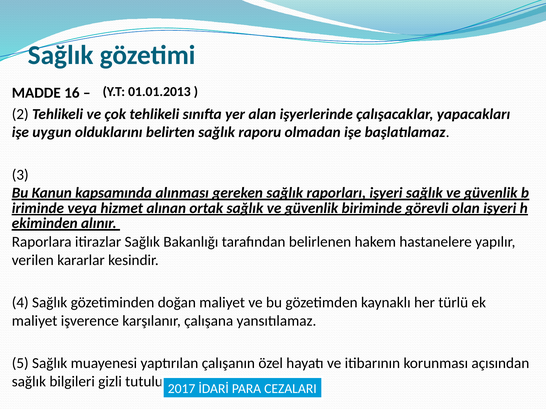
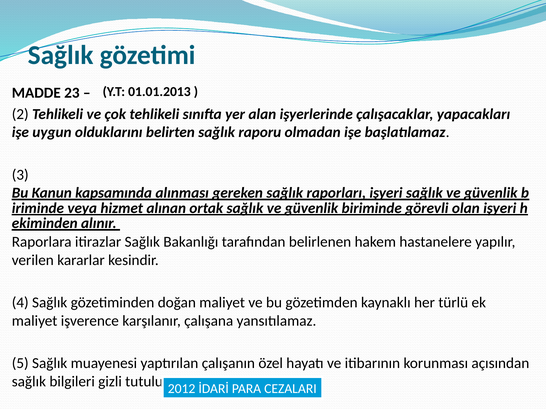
16: 16 -> 23 (72, 93)
2017: 2017 -> 2012 (182, 389)
